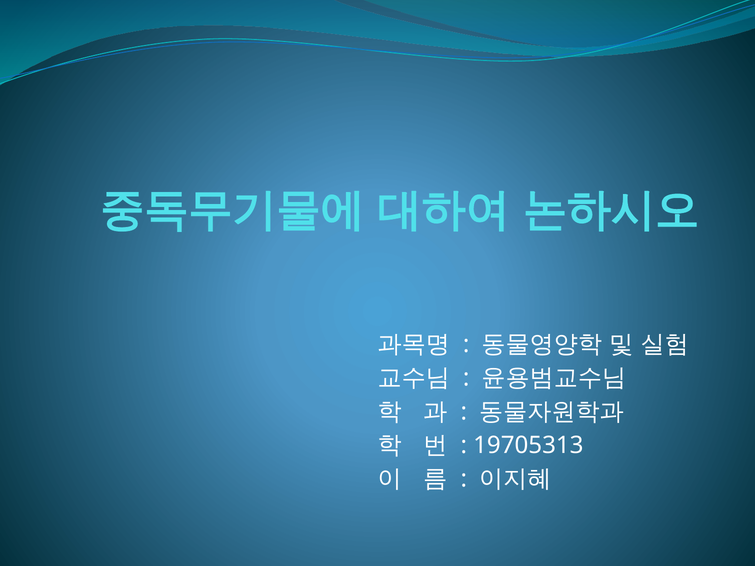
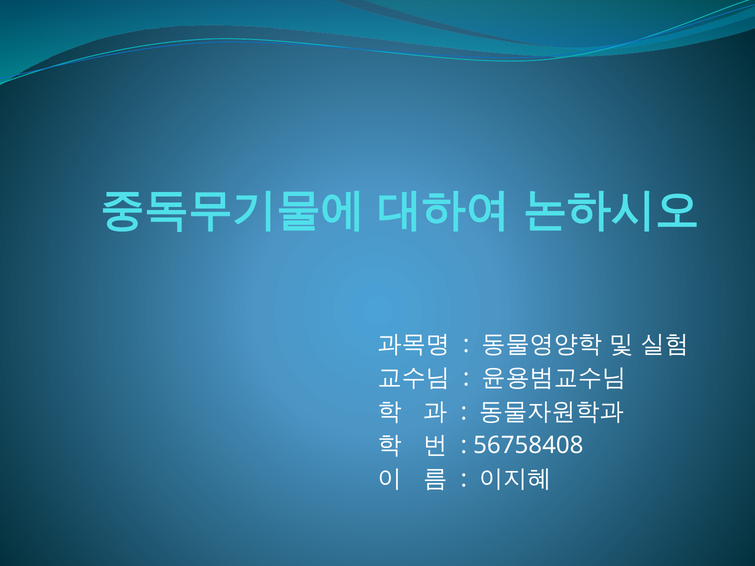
19705313: 19705313 -> 56758408 (528, 445)
